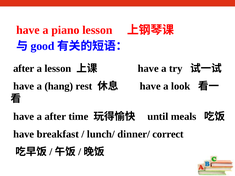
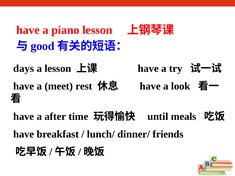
after: after -> days (24, 69)
hang: hang -> meet (59, 86)
correct: correct -> friends (168, 134)
